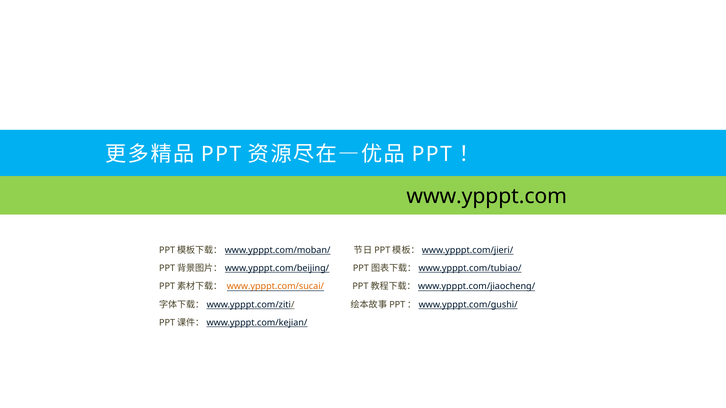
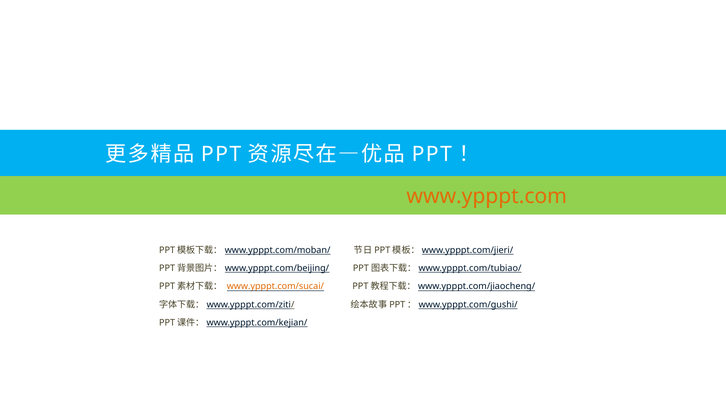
www.ypppt.com colour: black -> orange (487, 197)
